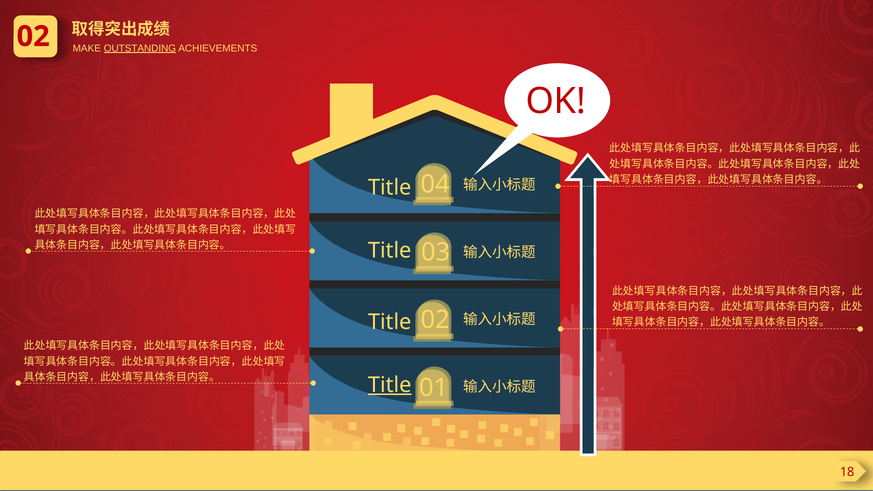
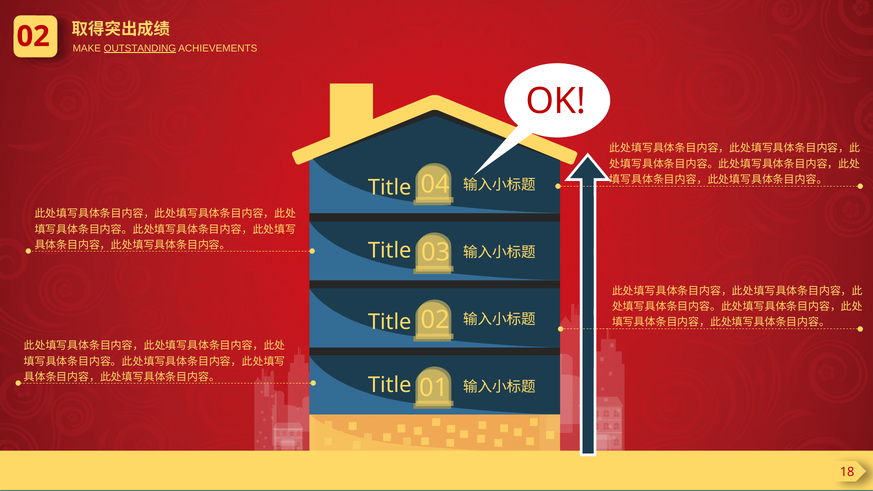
Title underline: present -> none (390, 385)
